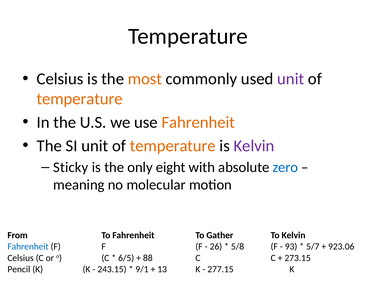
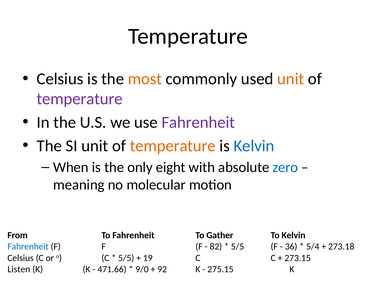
unit colour: purple -> orange (291, 79)
temperature colour: orange -> purple (80, 99)
Fahrenheit colour: orange -> purple (198, 122)
Kelvin colour: purple -> blue (254, 146)
Sticky: Sticky -> When (71, 167)
26: 26 -> 82 (216, 247)
5/8: 5/8 -> 5/5 (238, 247)
93: 93 -> 36 (291, 247)
5/7: 5/7 -> 5/4 (313, 247)
923.06: 923.06 -> 273.18 (341, 247)
6/5: 6/5 -> 5/5 (126, 258)
88: 88 -> 19 (148, 258)
Pencil: Pencil -> Listen (19, 269)
243.15: 243.15 -> 471.66 (112, 269)
9/1: 9/1 -> 9/0 (142, 269)
13: 13 -> 92 (162, 269)
277.15: 277.15 -> 275.15 (220, 269)
